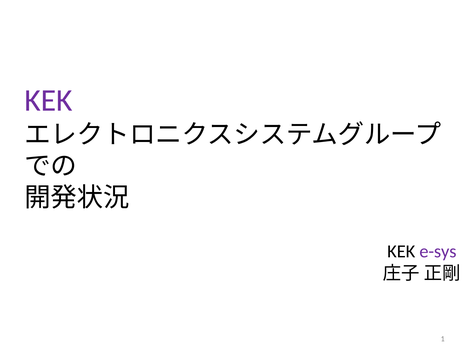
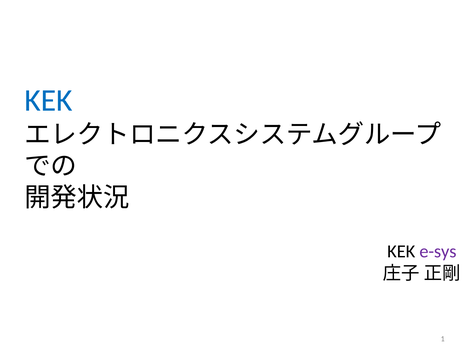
KEK colour: purple -> blue (48, 100)
